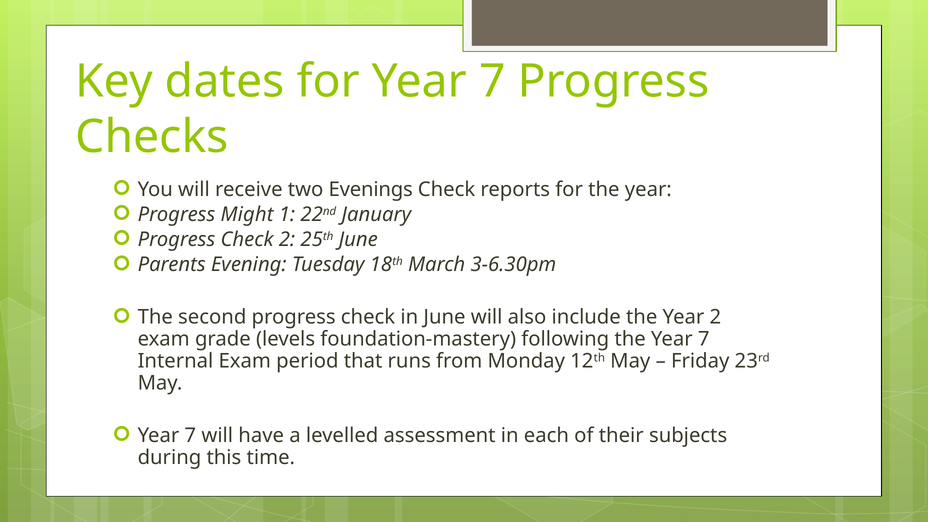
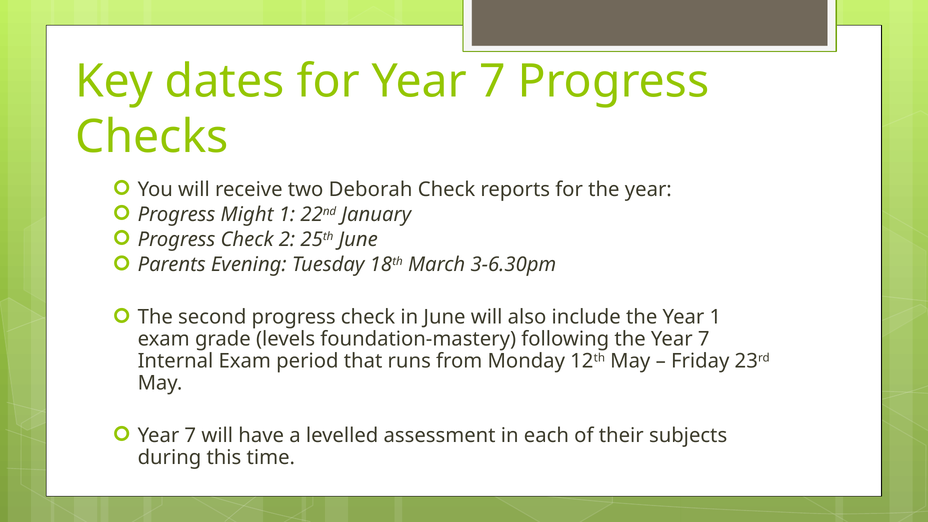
Evenings: Evenings -> Deborah (371, 190)
Year 2: 2 -> 1 (715, 317)
